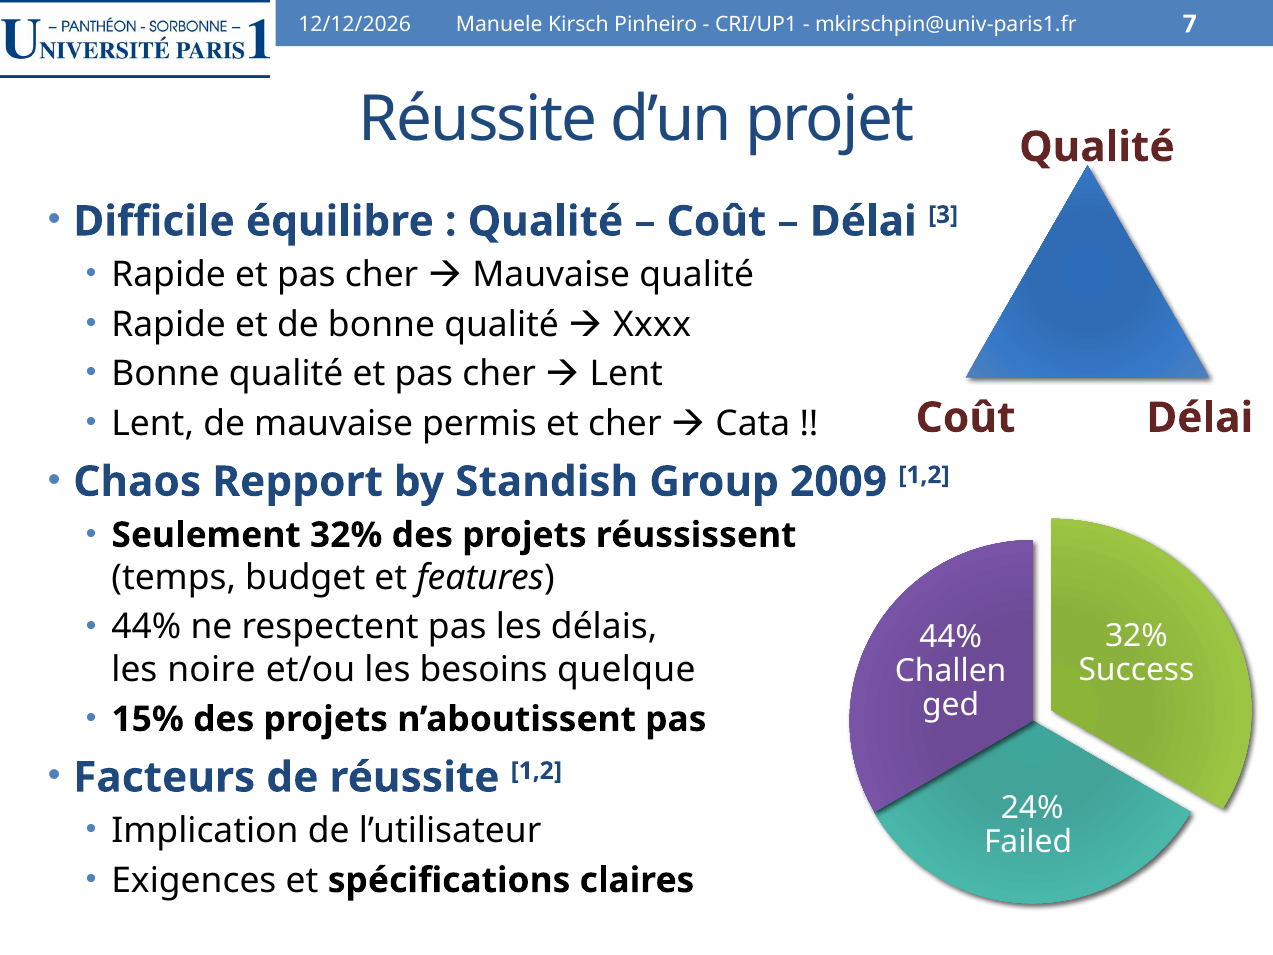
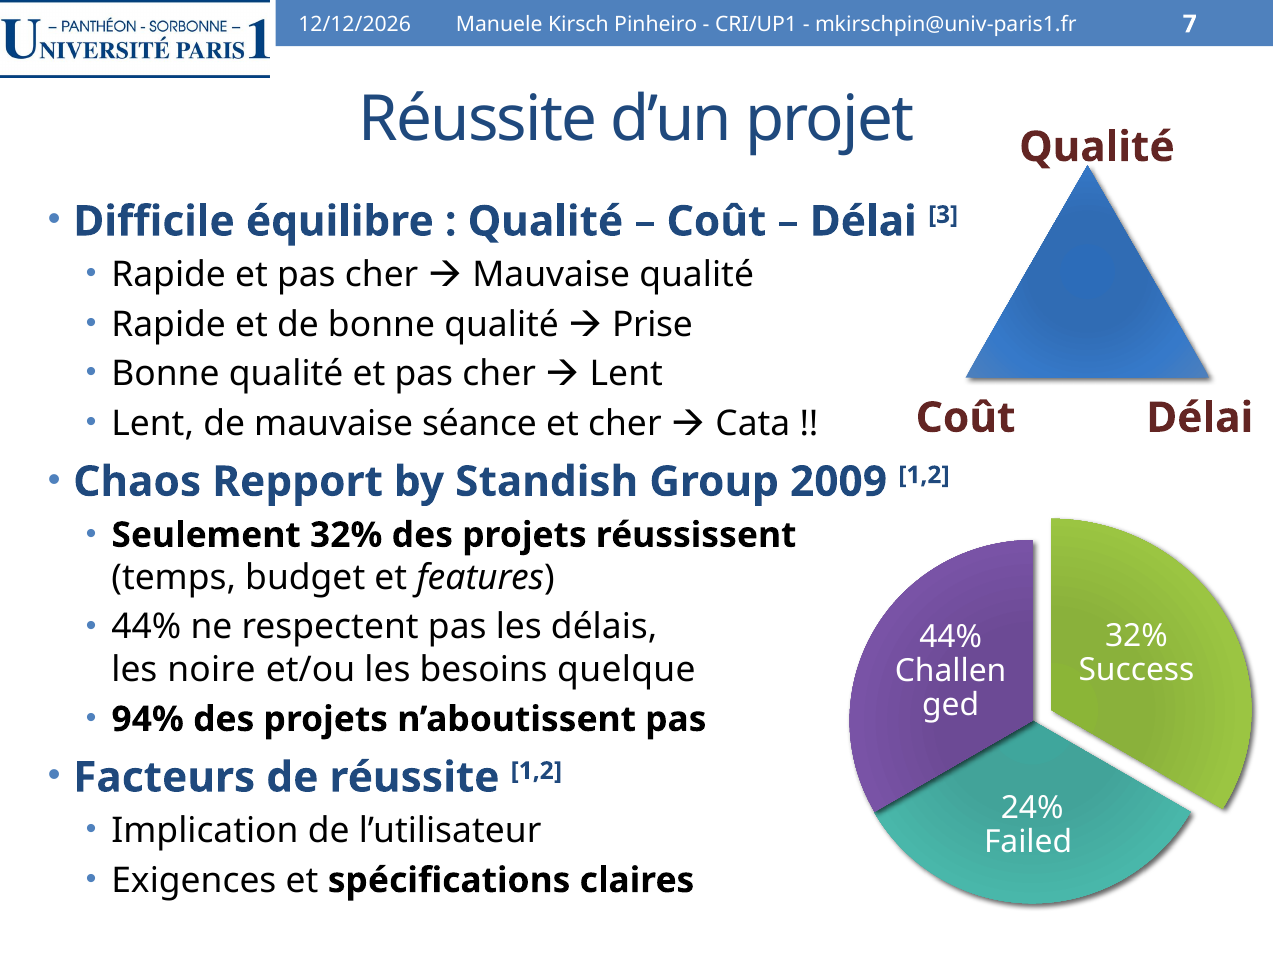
Xxxx: Xxxx -> Prise (652, 324)
permis: permis -> séance (480, 423)
15%: 15% -> 94% (148, 719)
